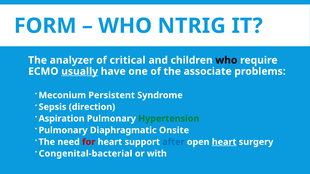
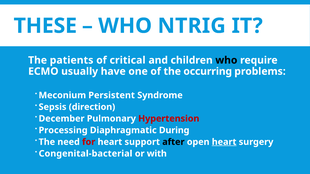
FORM: FORM -> THESE (45, 26)
analyzer: analyzer -> patients (72, 60)
usually underline: present -> none (80, 72)
associate: associate -> occurring (208, 72)
Aspiration: Aspiration -> December (62, 119)
Hypertension colour: green -> red (169, 119)
Pulmonary: Pulmonary -> Processing (63, 131)
Onsite: Onsite -> During (174, 131)
after colour: blue -> black (173, 142)
